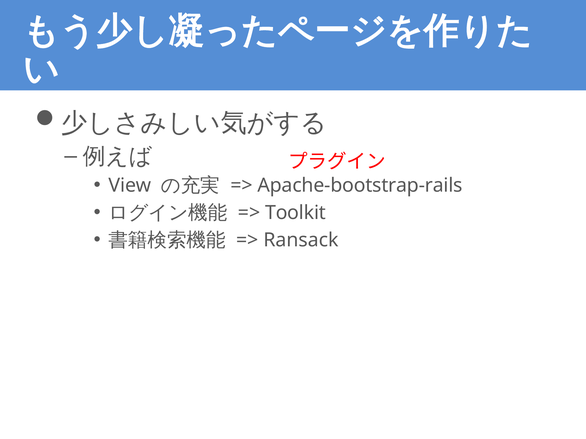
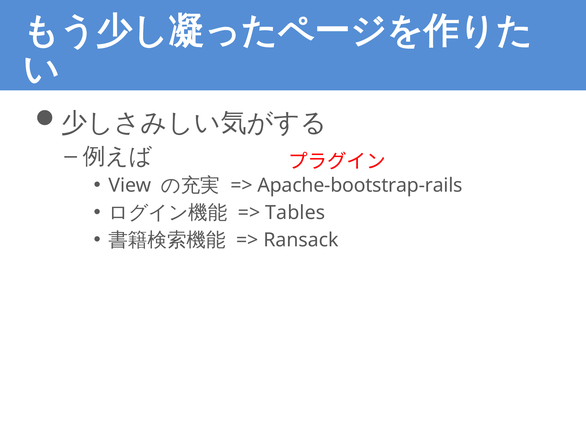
Toolkit: Toolkit -> Tables (295, 213)
